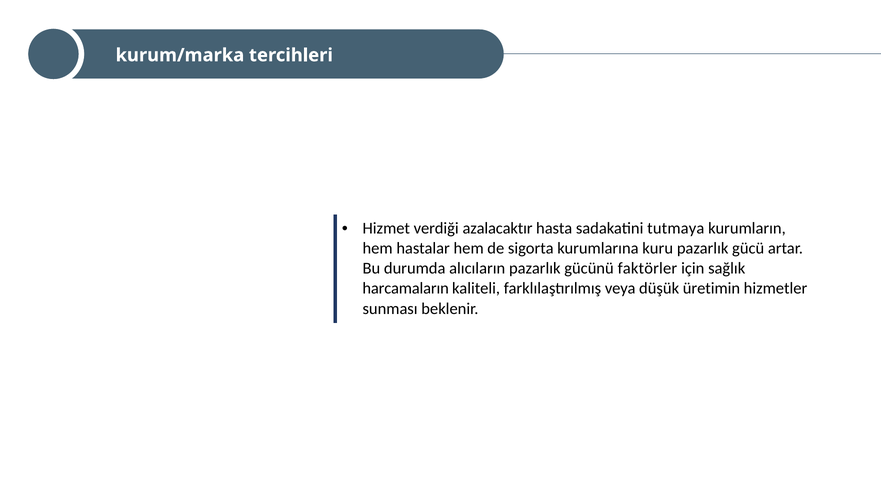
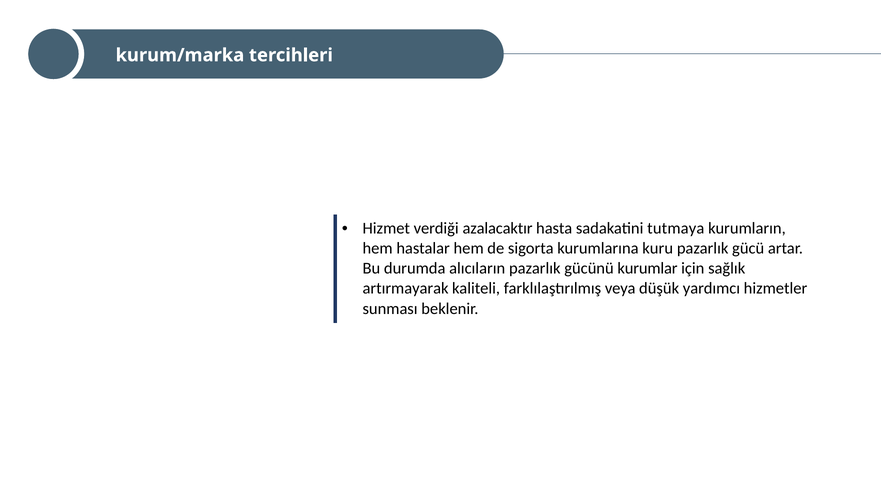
faktörler: faktörler -> kurumlar (648, 269)
harcamaların: harcamaların -> artırmayarak (406, 289)
üretimin: üretimin -> yardımcı (711, 289)
